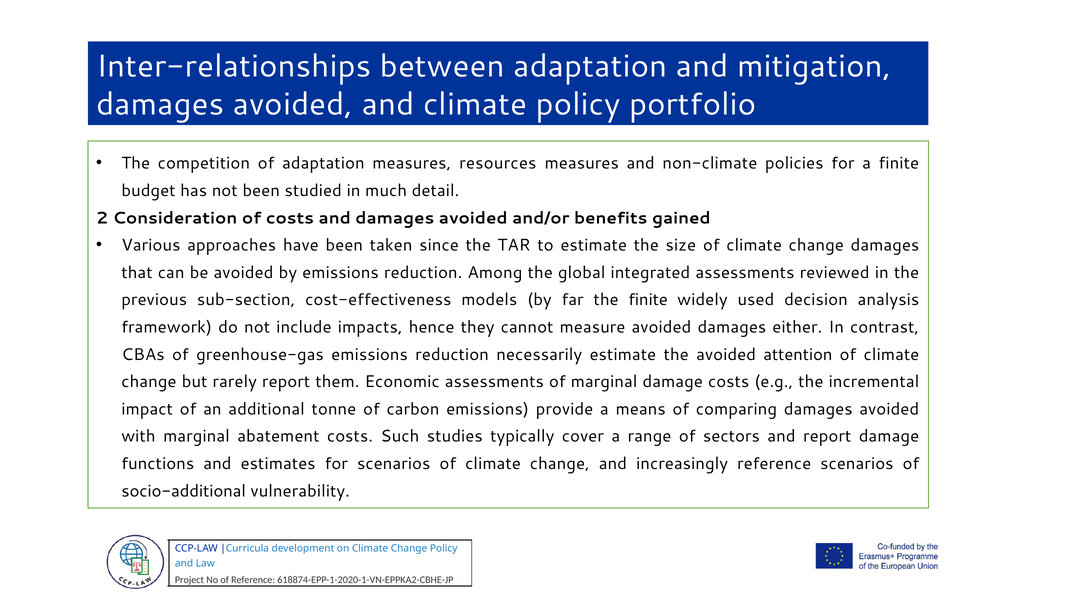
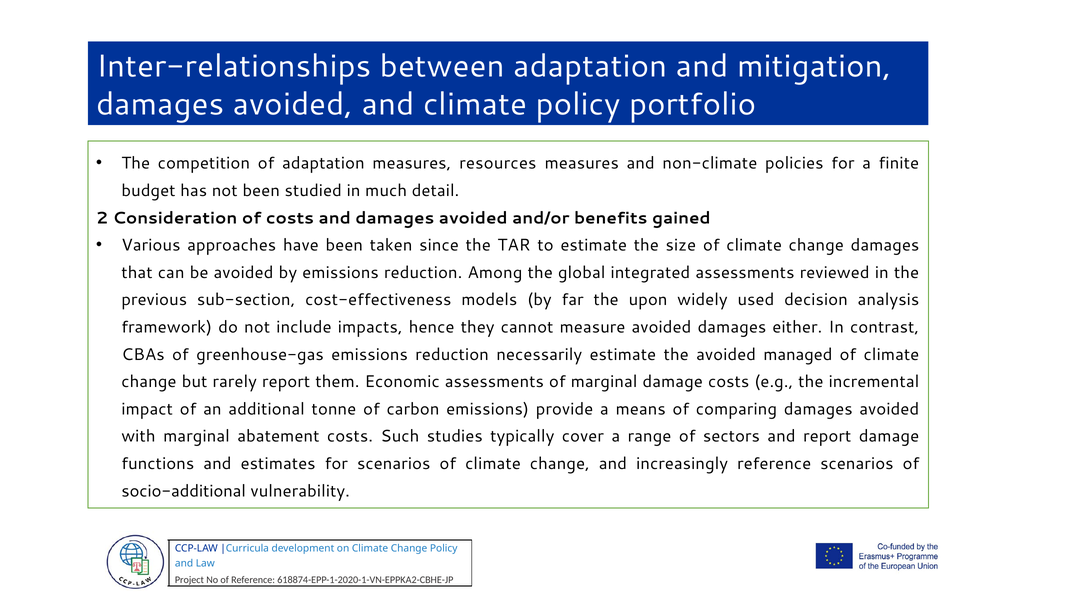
the finite: finite -> upon (648, 300)
attention: attention -> managed (798, 355)
